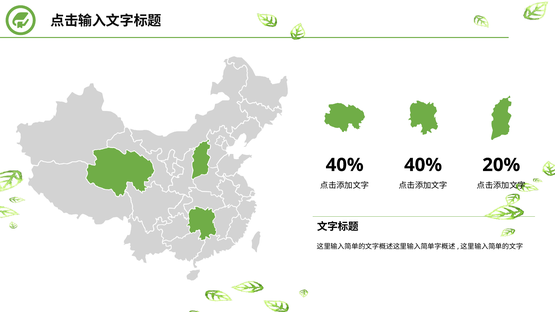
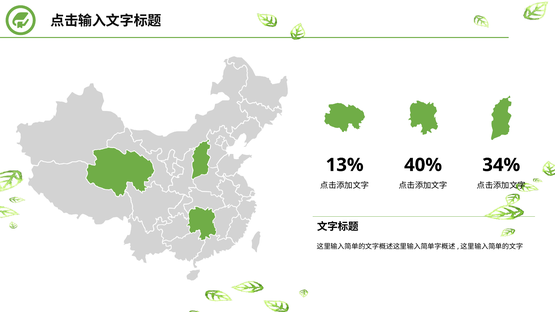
40%: 40% -> 13% (345, 165)
20%: 20% -> 34% (501, 165)
